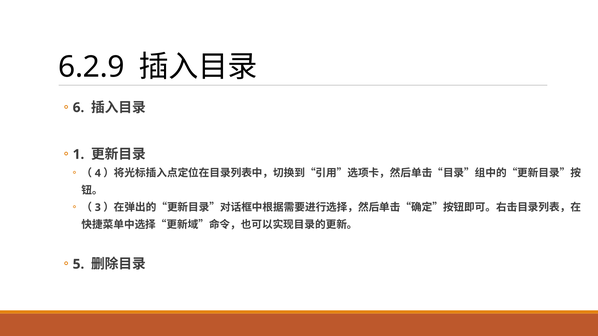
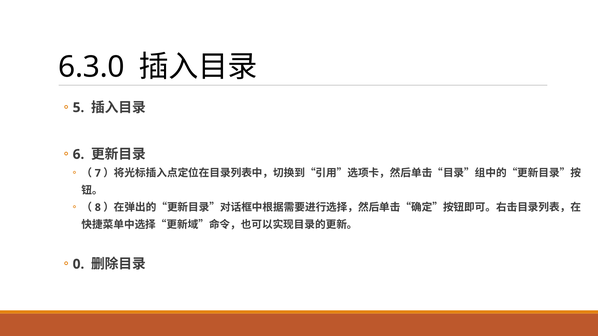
6.2.9: 6.2.9 -> 6.3.0 (91, 67)
6: 6 -> 5 (78, 108)
1: 1 -> 6 (78, 155)
4: 4 -> 7 (98, 173)
3: 3 -> 8 (98, 208)
5: 5 -> 0 (78, 264)
